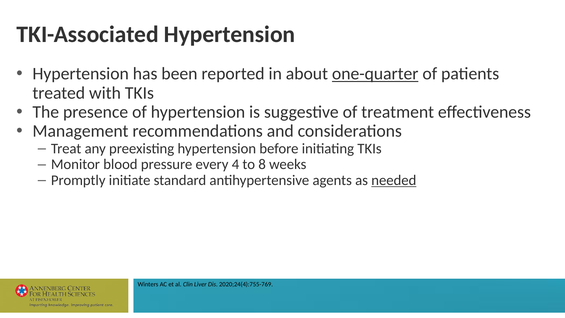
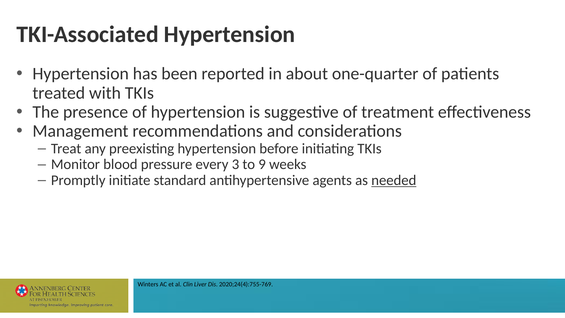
one-quarter underline: present -> none (375, 74)
4: 4 -> 3 (235, 164)
8: 8 -> 9 (262, 164)
